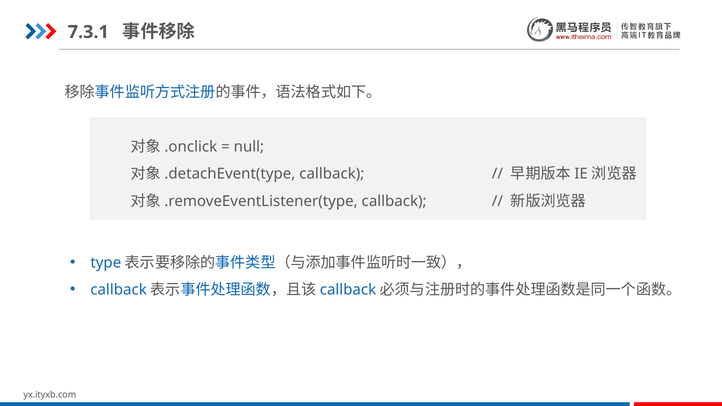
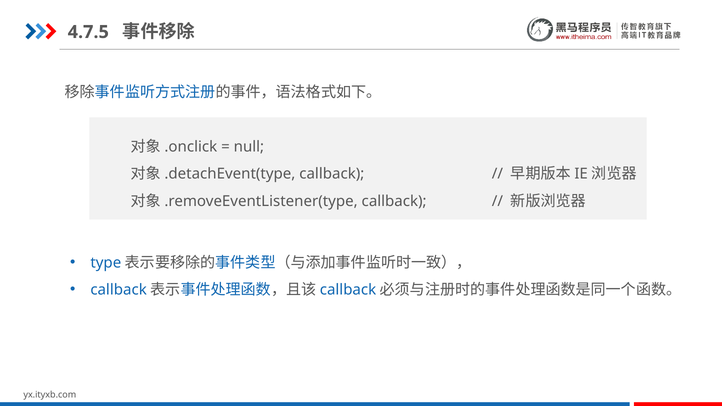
7.3.1: 7.3.1 -> 4.7.5 (88, 32)
